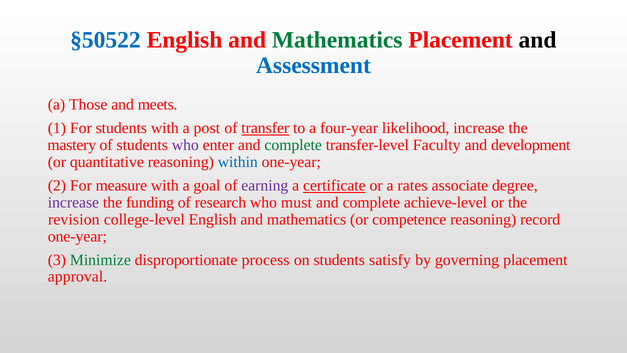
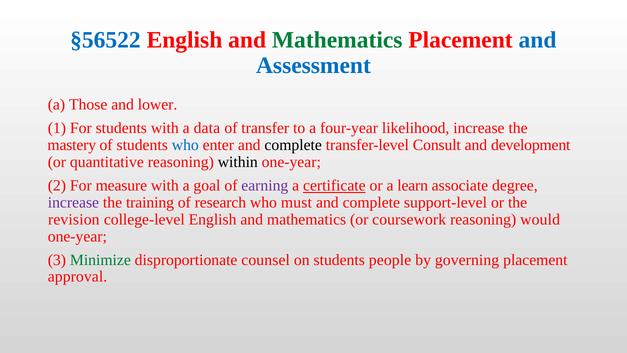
§50522: §50522 -> §56522 (105, 40)
and colour: black -> blue (538, 40)
meets: meets -> lower (158, 105)
post: post -> data (207, 128)
transfer underline: present -> none (265, 128)
who colour: purple -> blue (185, 145)
complete colour: green -> black (293, 145)
Faculty: Faculty -> Consult (437, 145)
within colour: blue -> black (238, 162)
rates: rates -> learn (413, 185)
funding: funding -> training (150, 202)
achieve-level: achieve-level -> support-level (445, 202)
competence: competence -> coursework (409, 219)
record: record -> would (540, 219)
process: process -> counsel (266, 260)
satisfy: satisfy -> people (390, 260)
